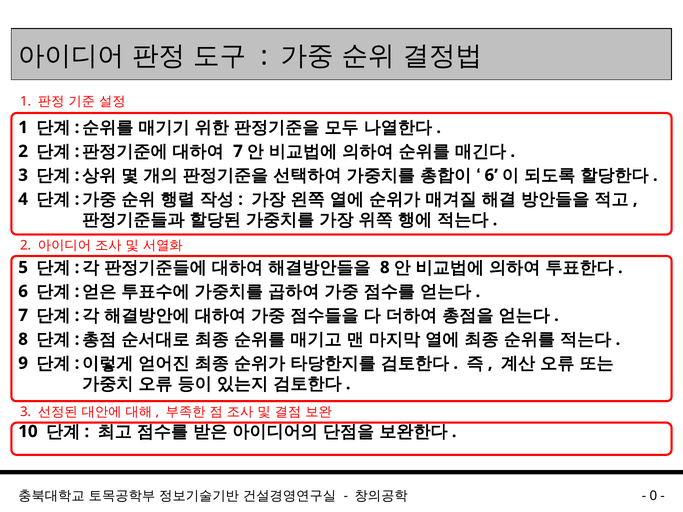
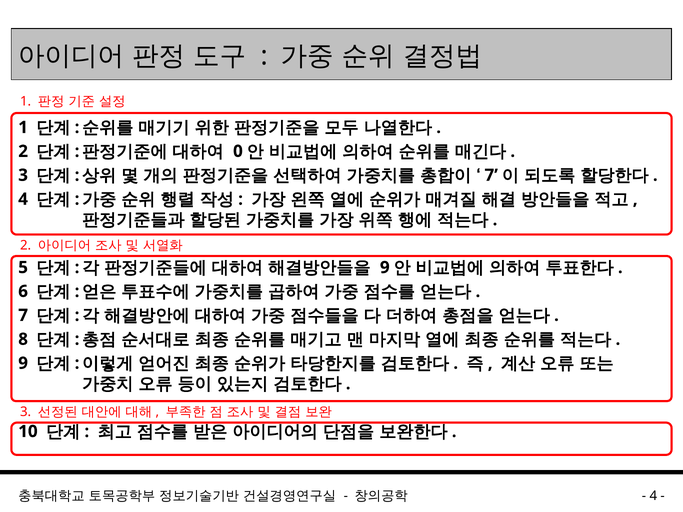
7: 7 -> 0 (238, 151)
6: 6 -> 7 (491, 175)
8: 8 -> 9 (385, 268)
0: 0 -> 4 (653, 496)
